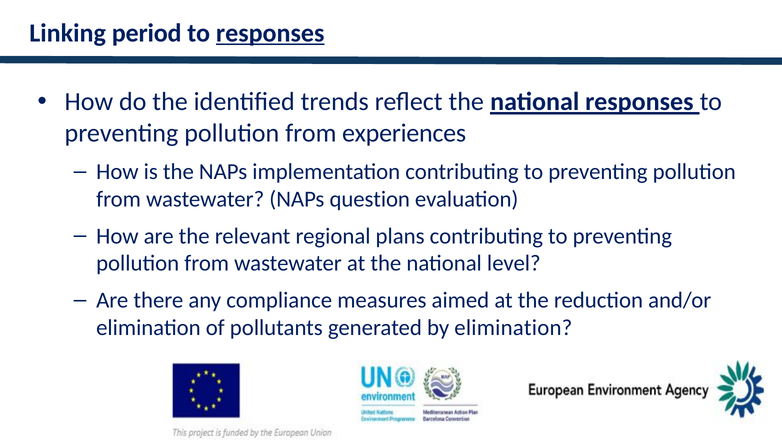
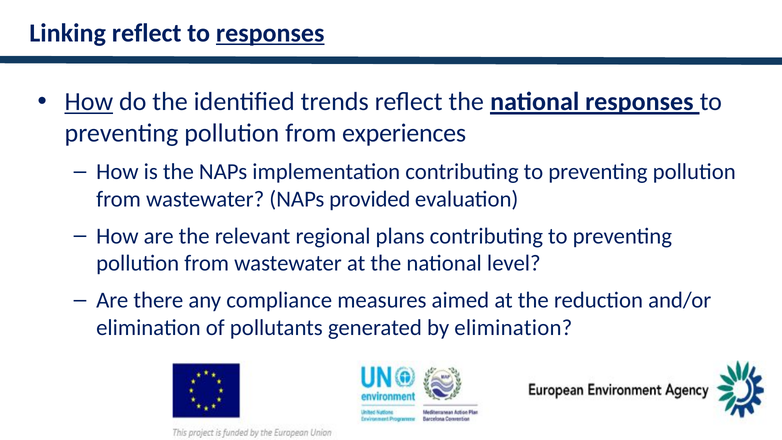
Linking period: period -> reflect (147, 33)
How underline: none -> present (89, 102)
question: question -> provided (370, 199)
